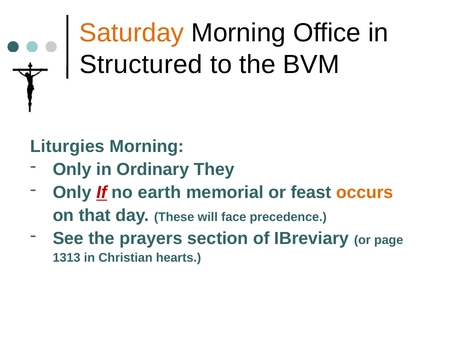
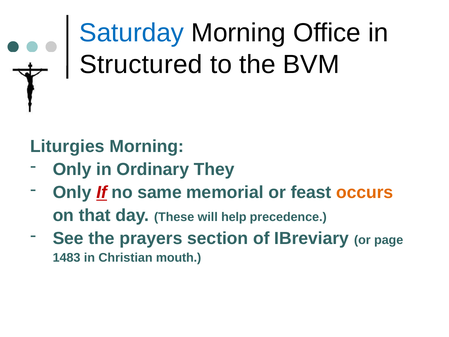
Saturday colour: orange -> blue (132, 33)
earth: earth -> same (160, 192)
face: face -> help (234, 217)
1313: 1313 -> 1483 (67, 257)
hearts: hearts -> mouth (179, 257)
